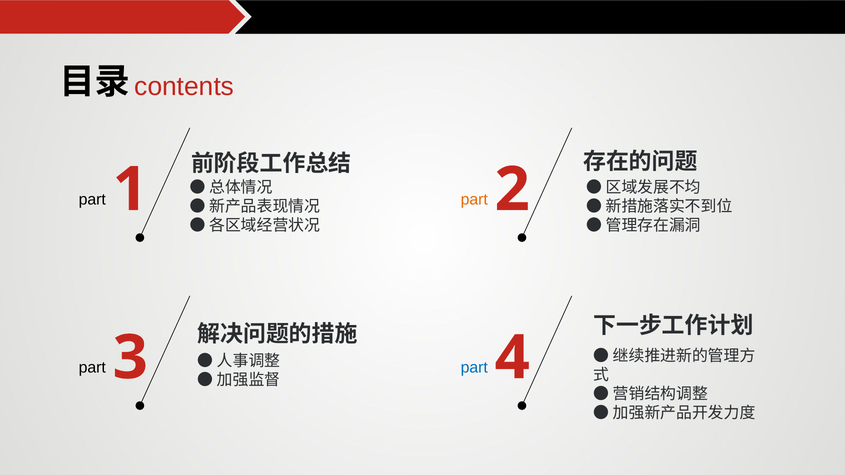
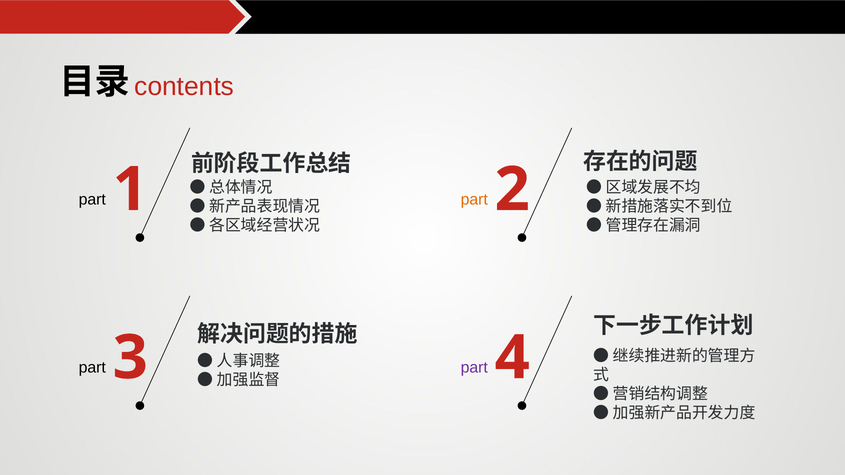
part colour: blue -> purple (474, 368)
